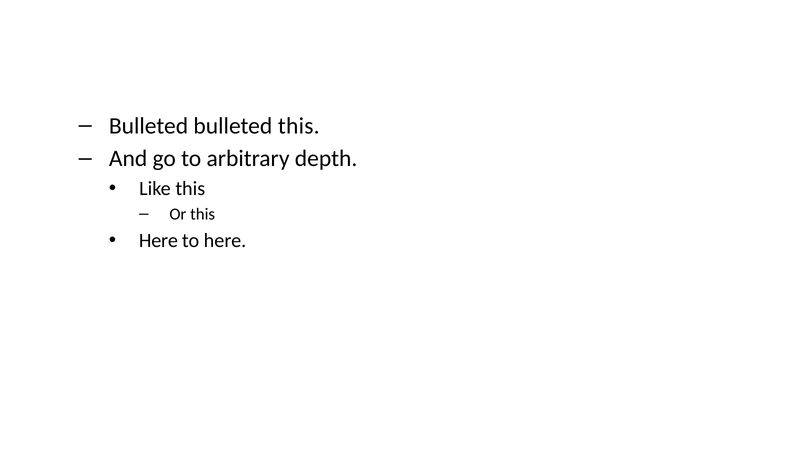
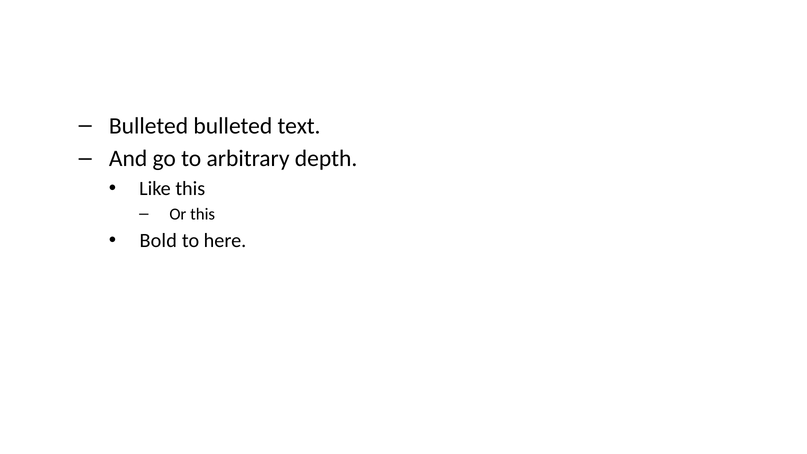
bulleted this: this -> text (299, 126)
Here: Here -> Bold (158, 240)
